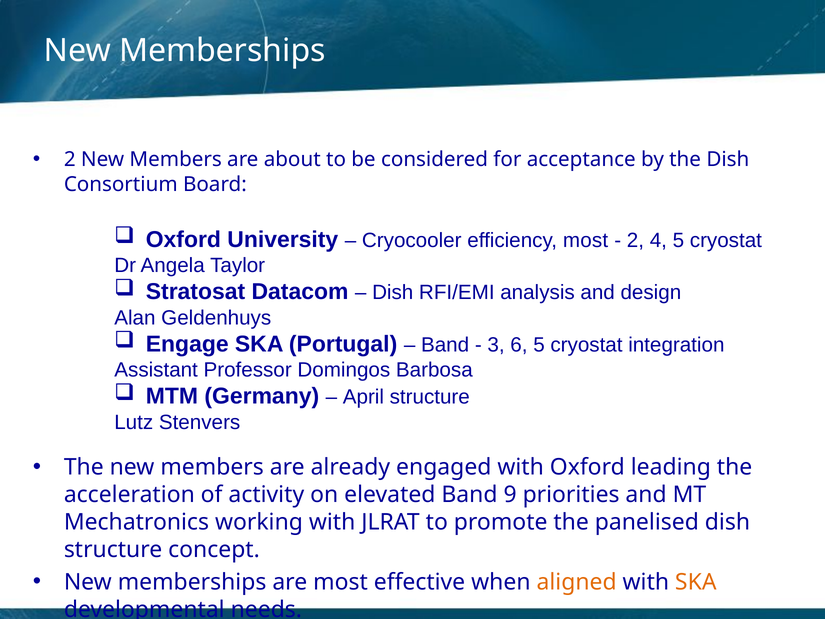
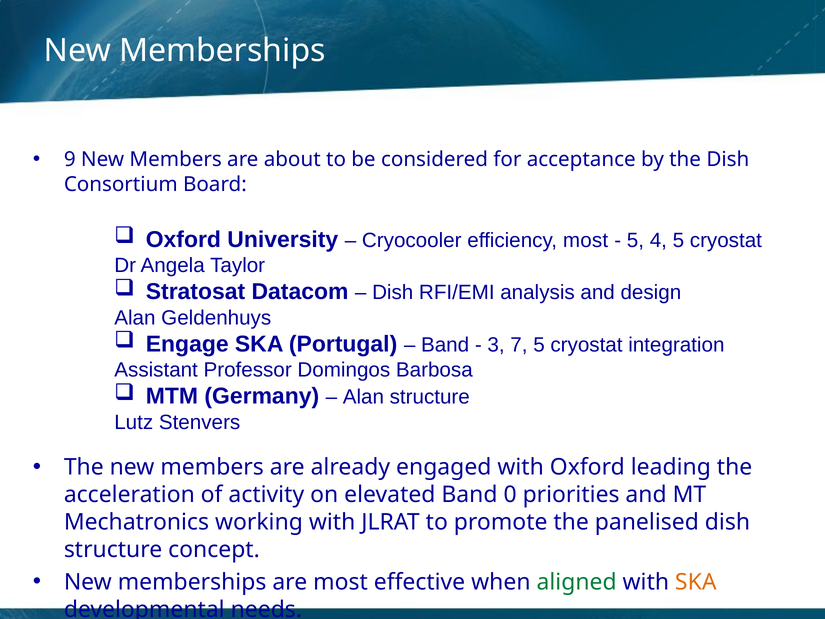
2: 2 -> 9 (70, 159)
2: 2 -> 5 (635, 240)
6: 6 -> 7 (519, 345)
April: April -> Alan (363, 397)
9: 9 -> 0 (510, 495)
aligned colour: orange -> green (577, 582)
